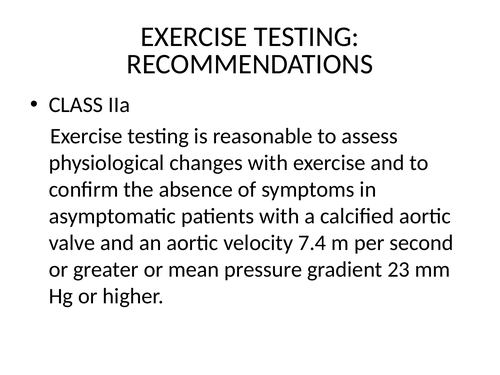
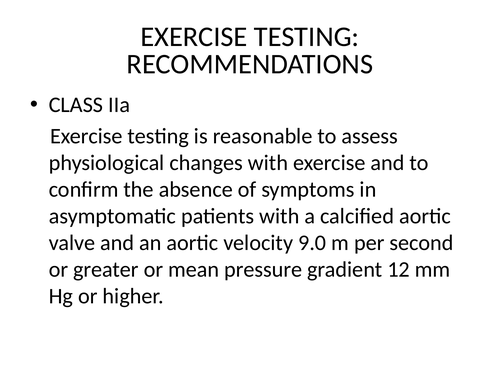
7.4: 7.4 -> 9.0 (312, 243)
23: 23 -> 12 (399, 270)
